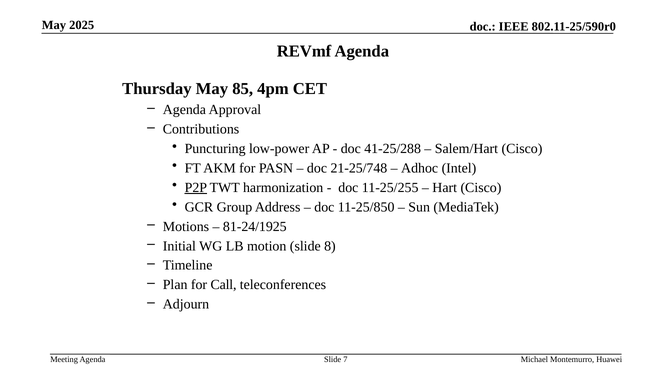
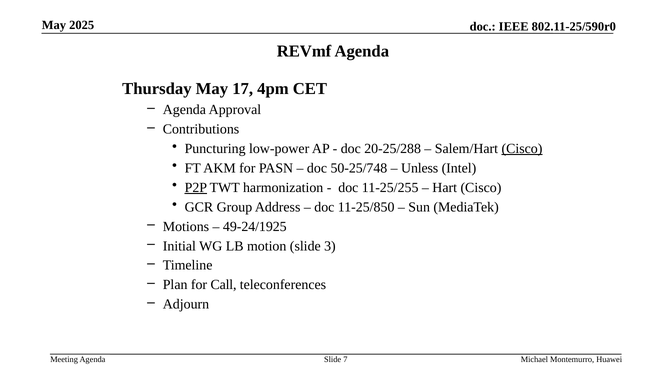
85: 85 -> 17 (243, 89)
41-25/288: 41-25/288 -> 20-25/288 (393, 149)
Cisco underline: none -> present (522, 149)
21-25/748: 21-25/748 -> 50-25/748 (359, 168)
Adhoc: Adhoc -> Unless (420, 168)
81-24/1925: 81-24/1925 -> 49-24/1925 (255, 226)
8: 8 -> 3 (330, 246)
